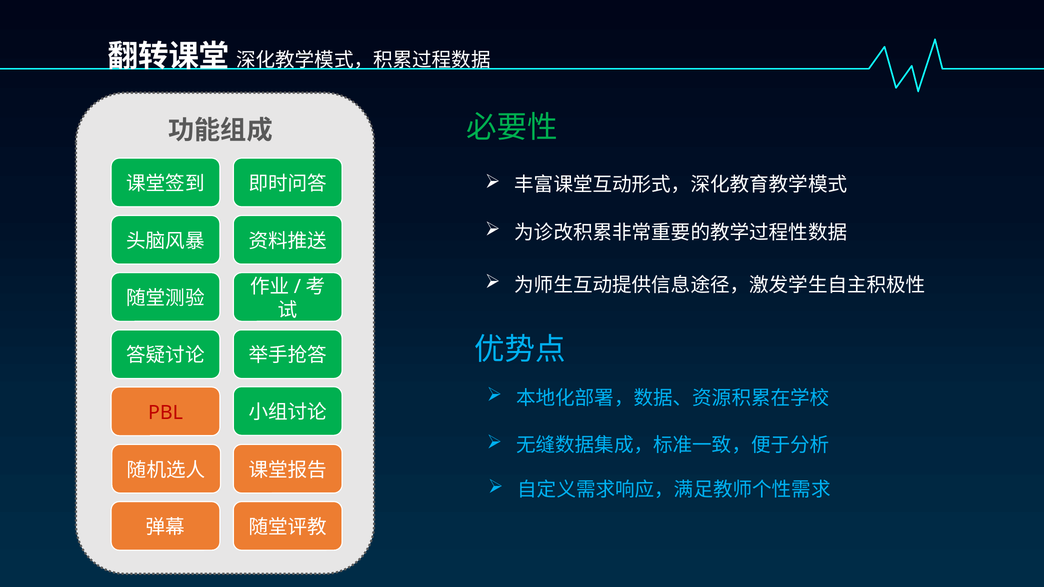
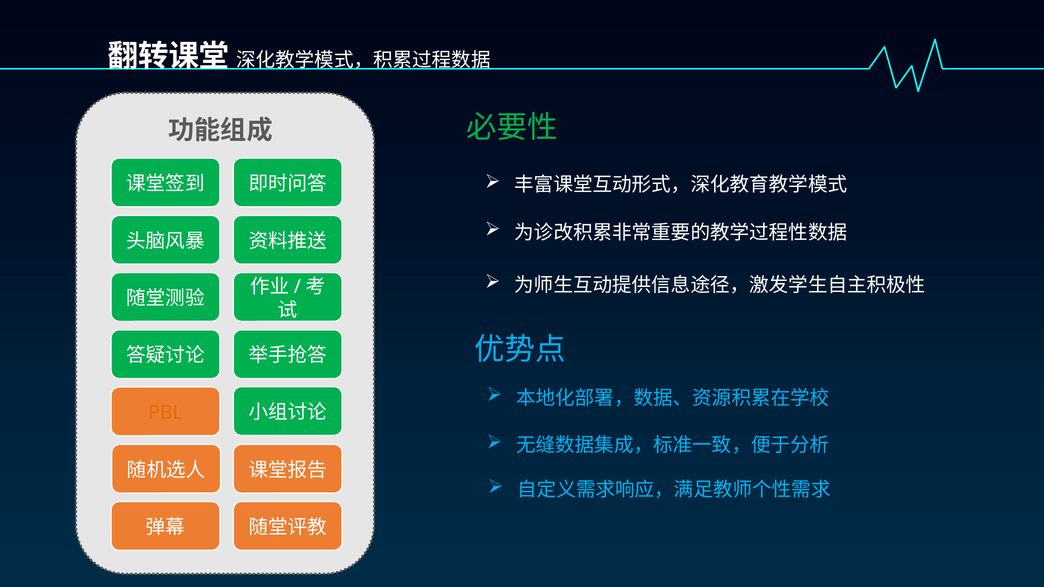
PBL colour: red -> orange (166, 413)
